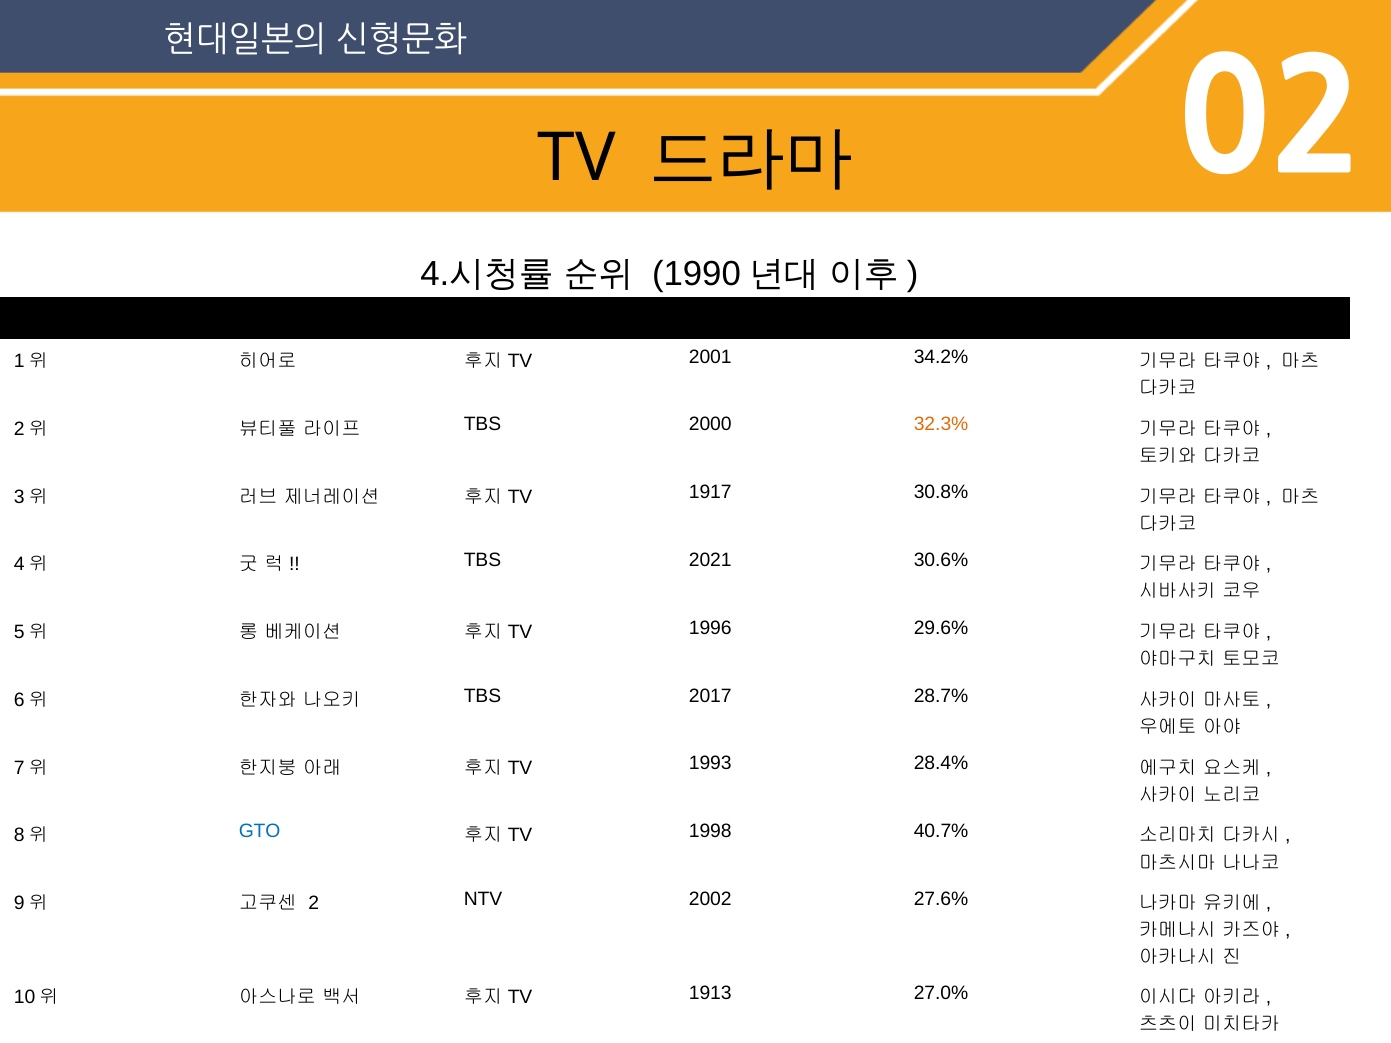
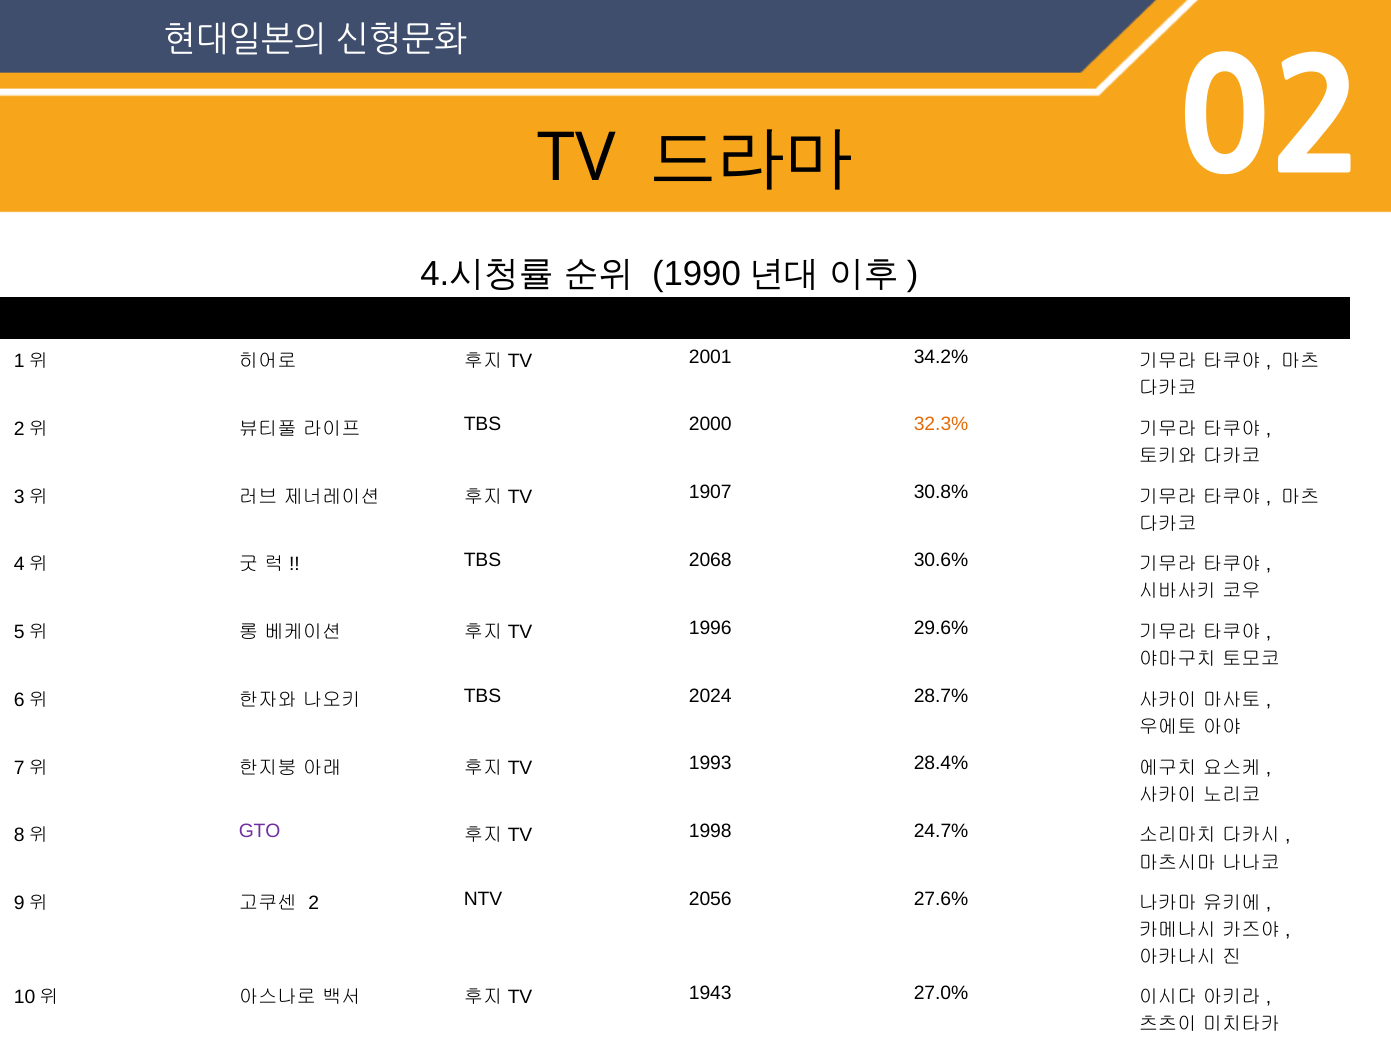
1917: 1917 -> 1907 (710, 492)
2021: 2021 -> 2068 (710, 560)
2017: 2017 -> 2024 (710, 696)
GTO colour: blue -> purple (260, 831)
40.7%: 40.7% -> 24.7% (941, 831)
2002: 2002 -> 2056 (710, 899)
1913: 1913 -> 1943 (710, 993)
